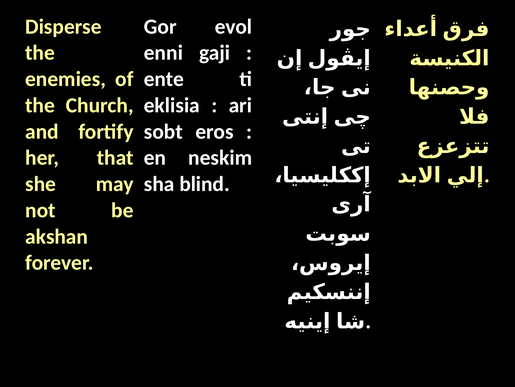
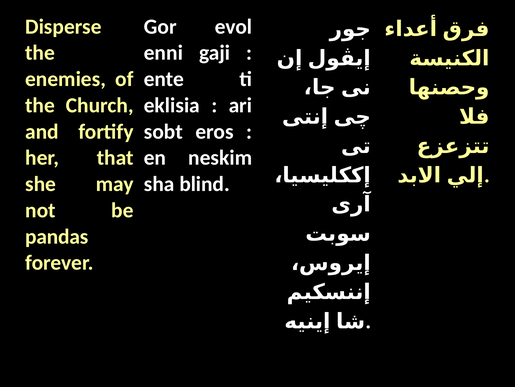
akshan: akshan -> pandas (57, 236)
